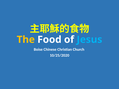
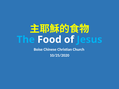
The colour: yellow -> light blue (26, 40)
